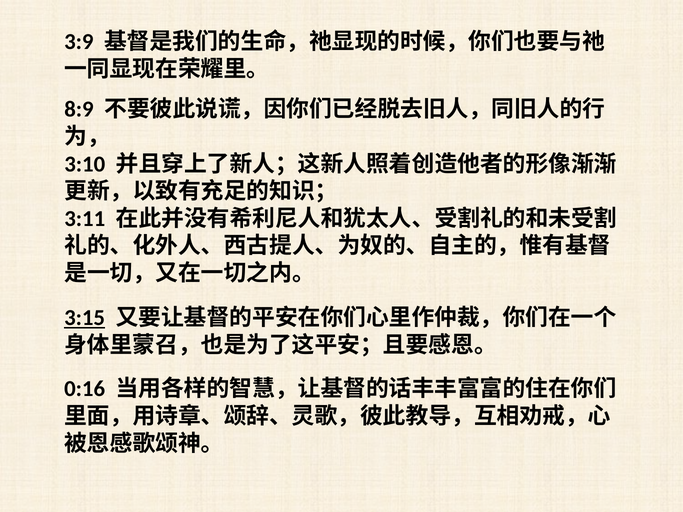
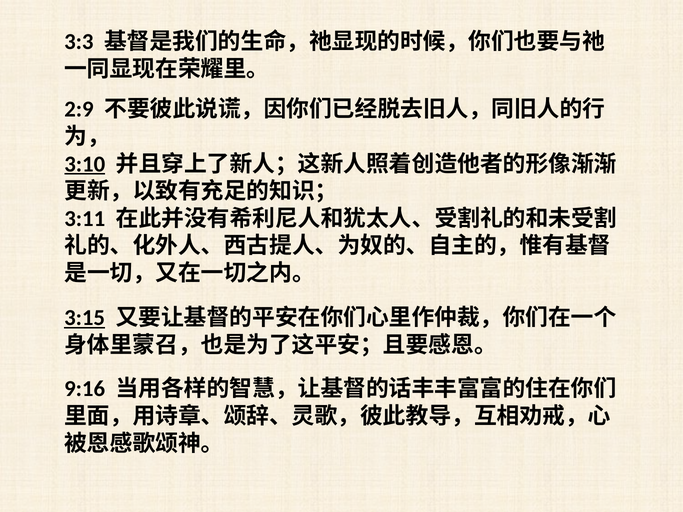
3:9: 3:9 -> 3:3 (79, 42)
8:9: 8:9 -> 2:9 (79, 109)
3:10 underline: none -> present (85, 164)
0:16: 0:16 -> 9:16 (85, 389)
